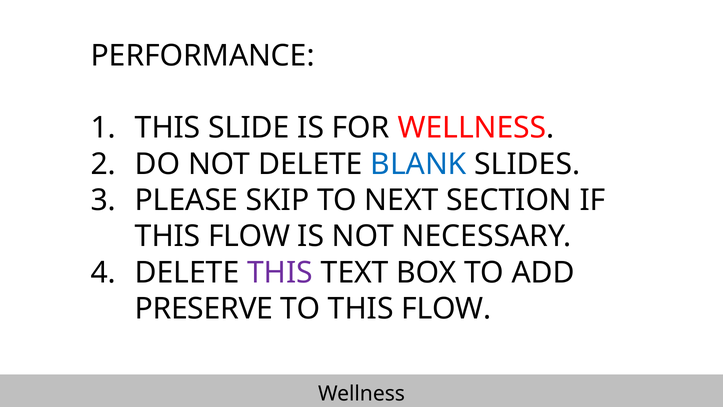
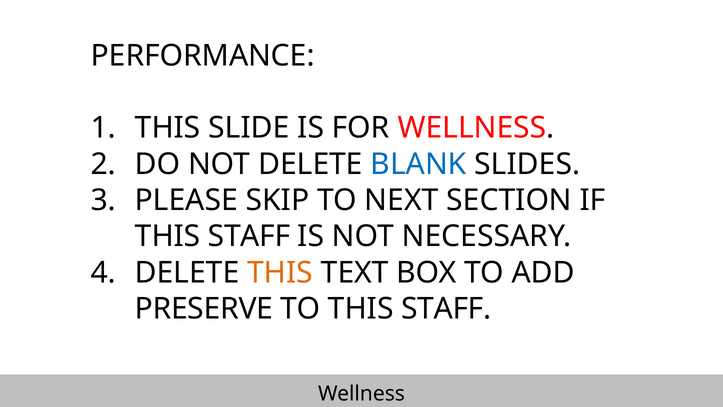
FLOW: FLOW -> STAFF (249, 236)
THIS colour: purple -> orange (280, 272)
TO THIS FLOW: FLOW -> STAFF (446, 309)
